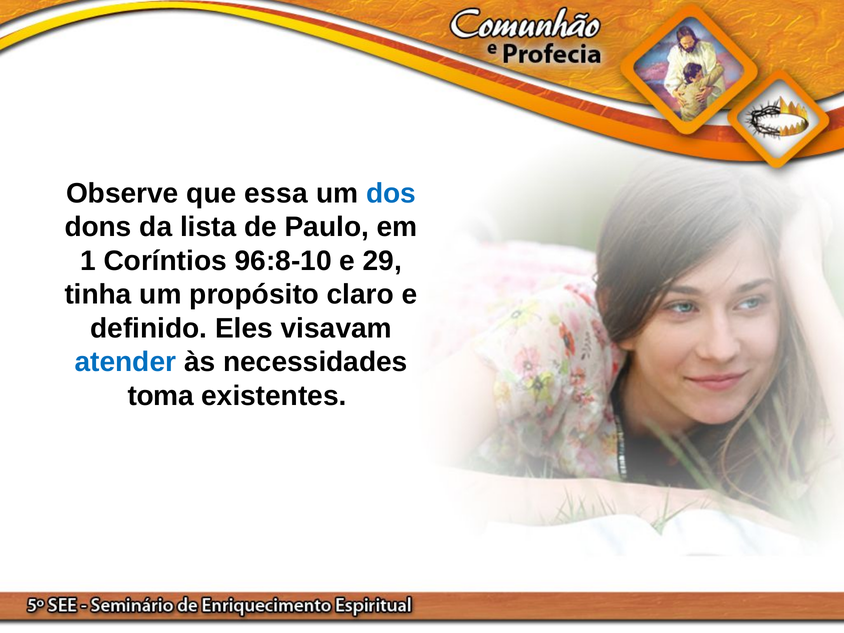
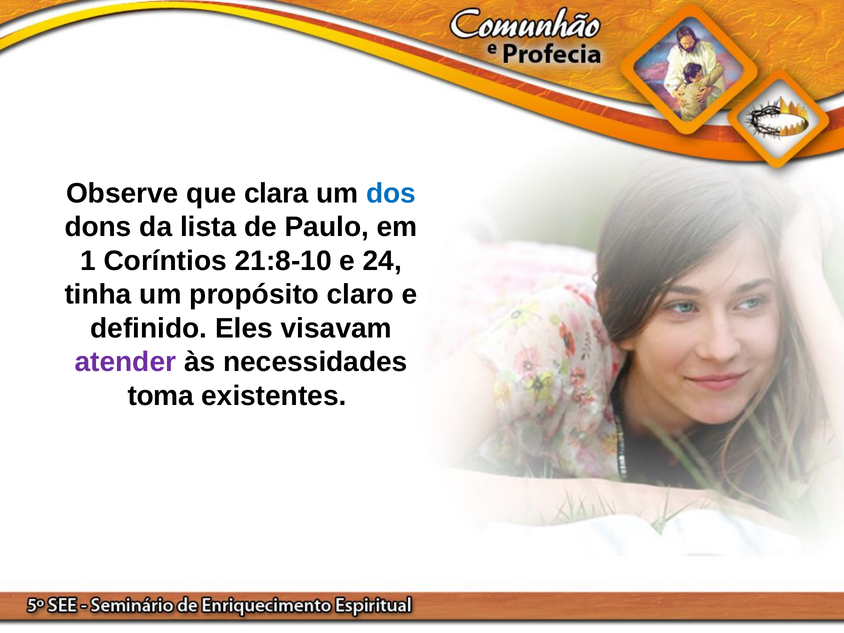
essa: essa -> clara (276, 193)
96:8-10: 96:8-10 -> 21:8-10 (283, 261)
29: 29 -> 24 (382, 261)
atender colour: blue -> purple (125, 362)
